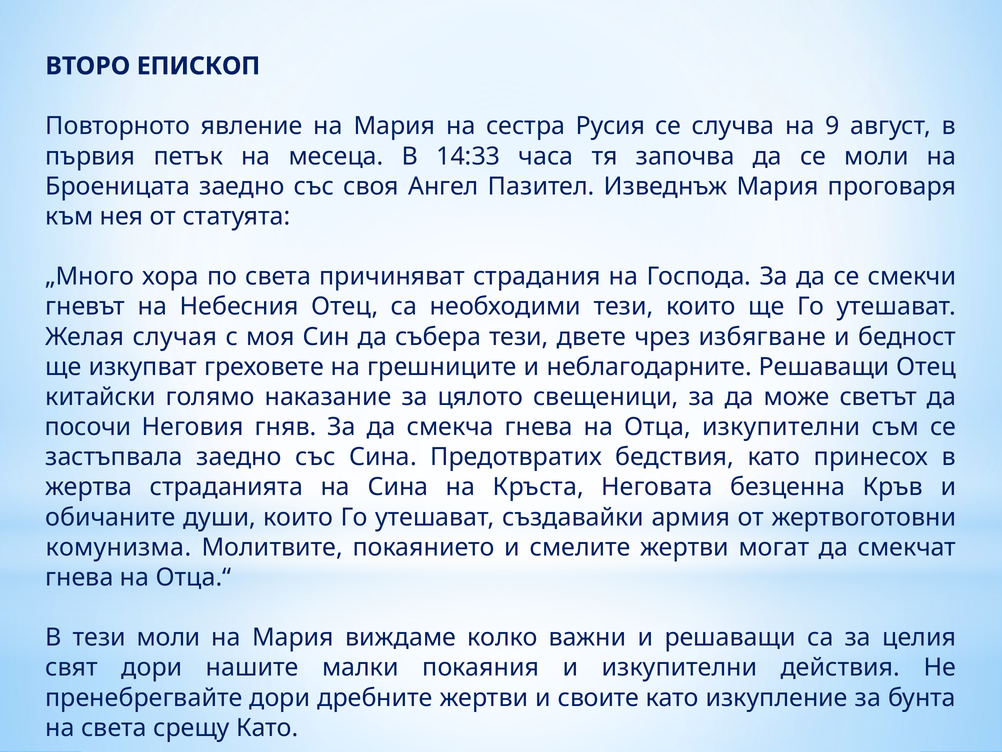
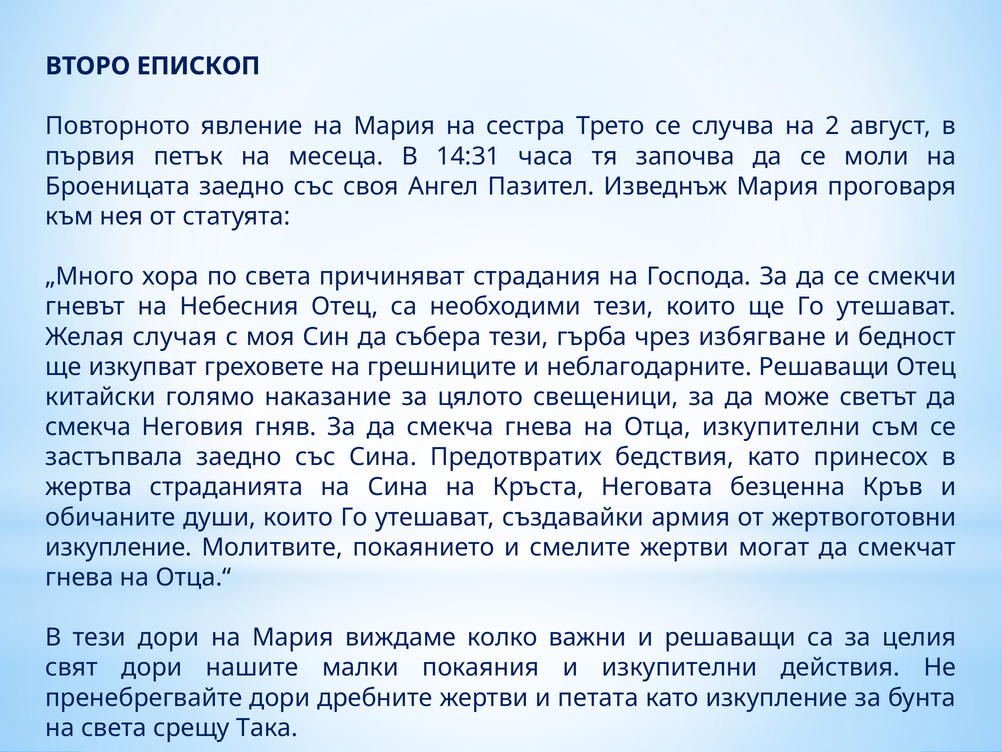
Русия: Русия -> Трето (610, 126)
9: 9 -> 2 (832, 126)
14:33: 14:33 -> 14:31 (468, 156)
двете: двете -> гърба (592, 337)
посочи: посочи -> смекча (88, 427)
комунизма: комунизма -> изкупление (119, 547)
тези моли: моли -> дори (168, 637)
своите: своите -> петата (598, 697)
срещу Като: Като -> Така (267, 727)
